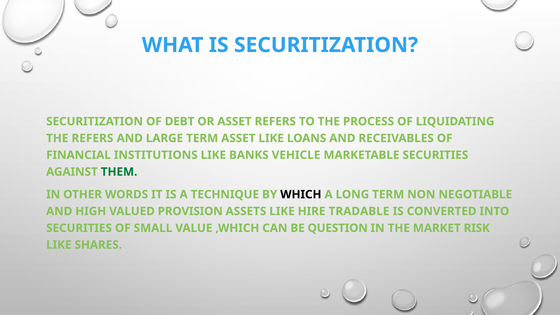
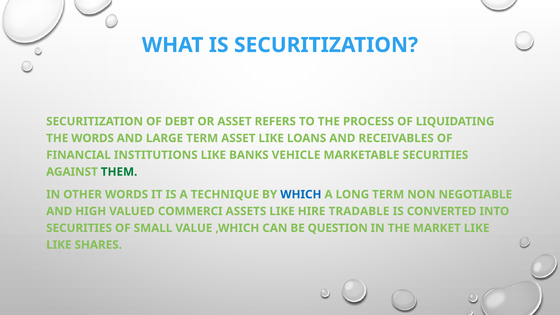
THE REFERS: REFERS -> WORDS (93, 138)
WHICH colour: black -> blue (301, 194)
PROVISION: PROVISION -> COMMERCI (190, 211)
MARKET RISK: RISK -> LIKE (477, 228)
